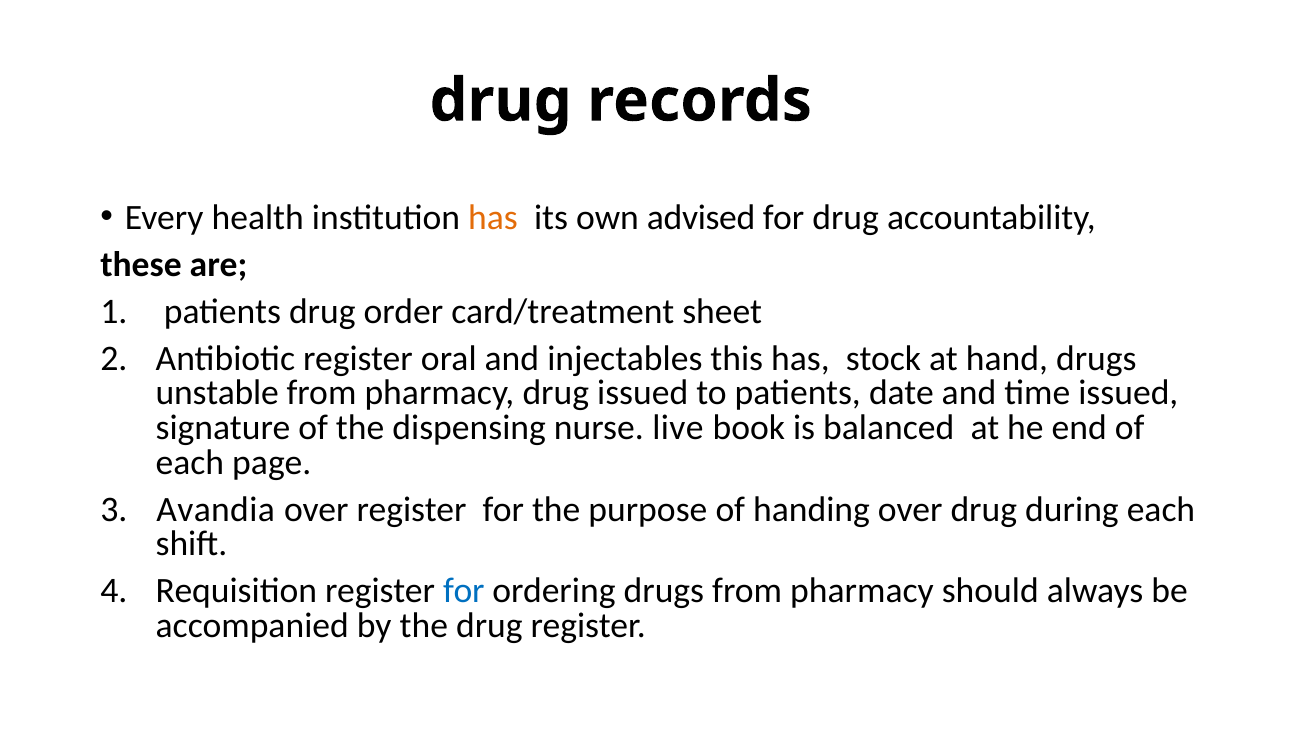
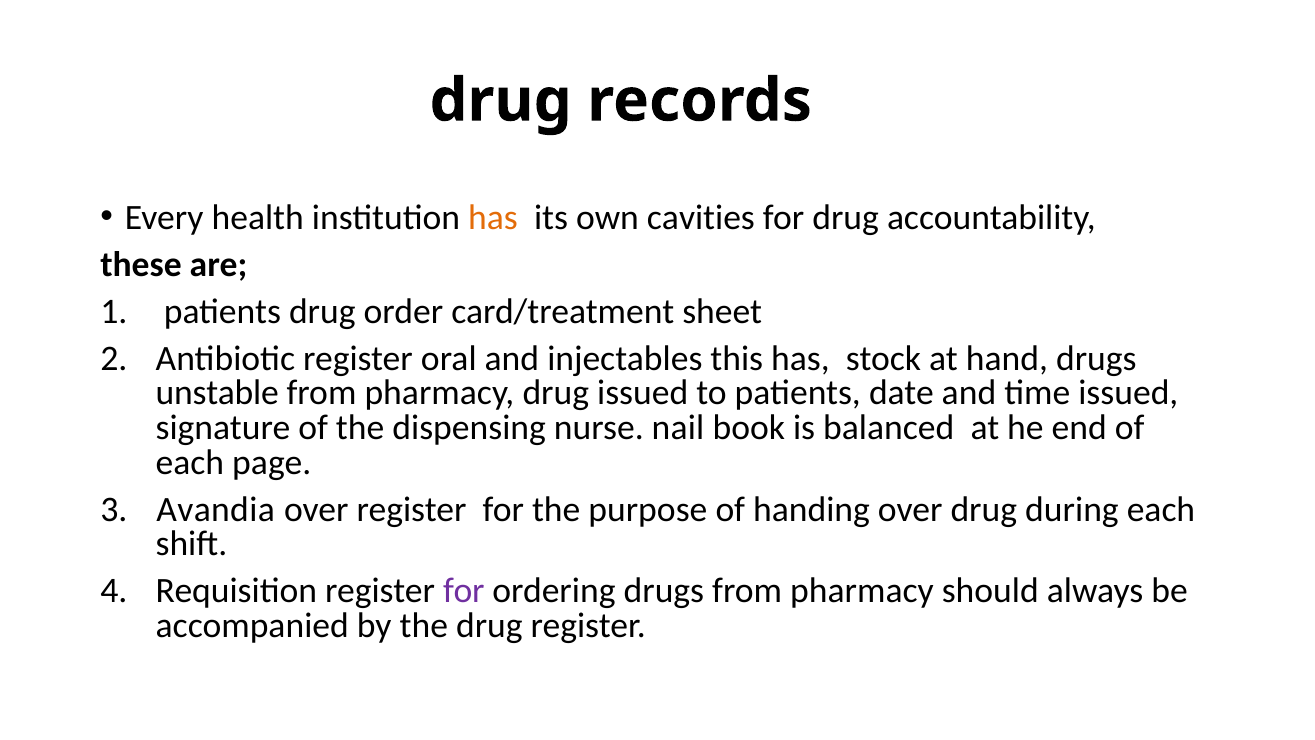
advised: advised -> cavities (701, 218)
live: live -> nail (678, 428)
for colour: blue -> purple (464, 591)
